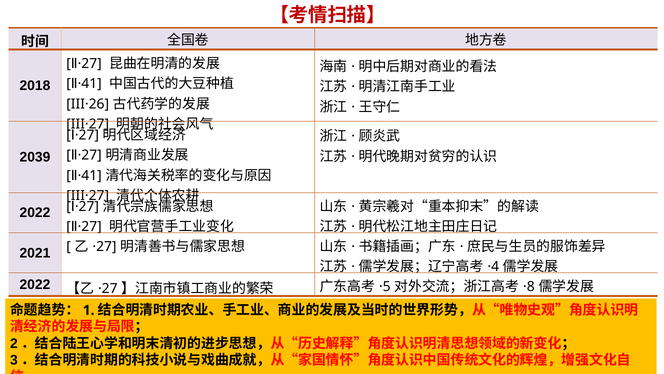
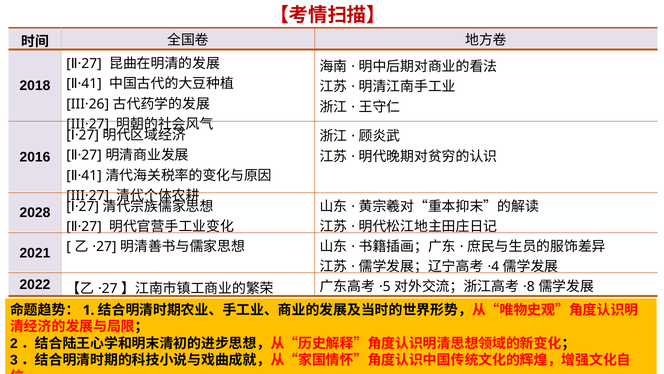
2039: 2039 -> 2016 (35, 157)
2022: 2022 -> 2028 (35, 213)
